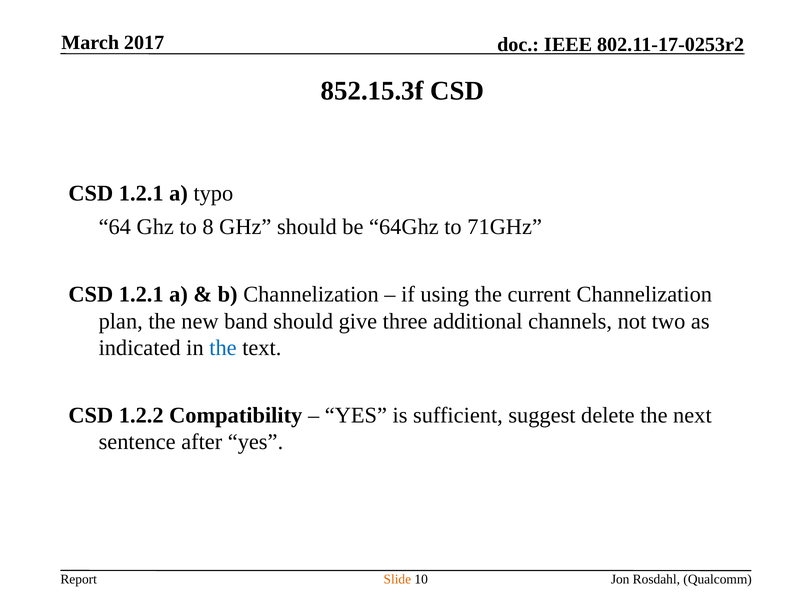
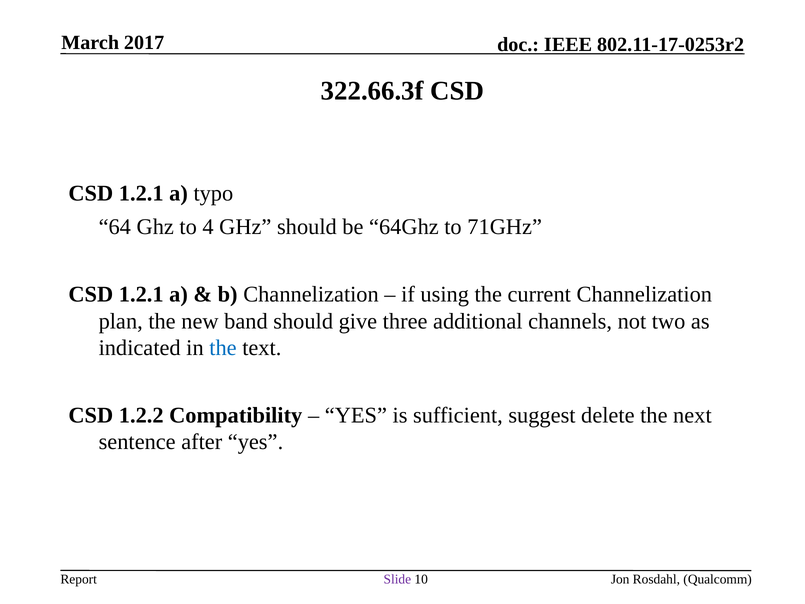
852.15.3f: 852.15.3f -> 322.66.3f (372, 91)
8: 8 -> 4 (208, 227)
Slide colour: orange -> purple (397, 579)
